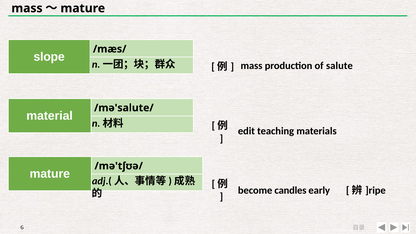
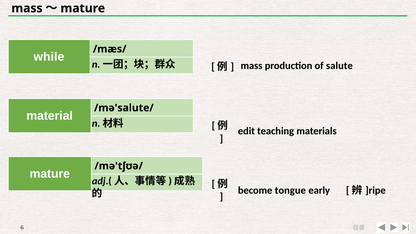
slope: slope -> while (49, 57)
candles: candles -> tongue (290, 190)
